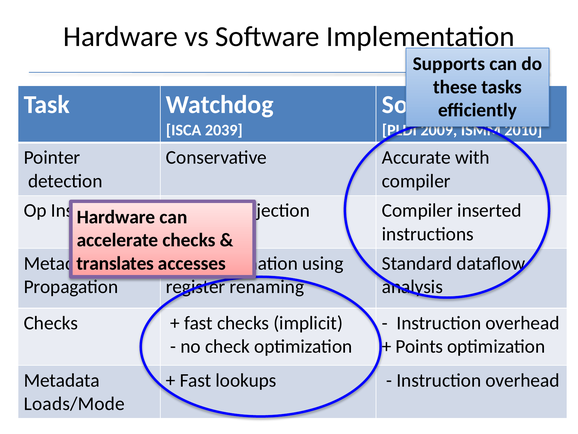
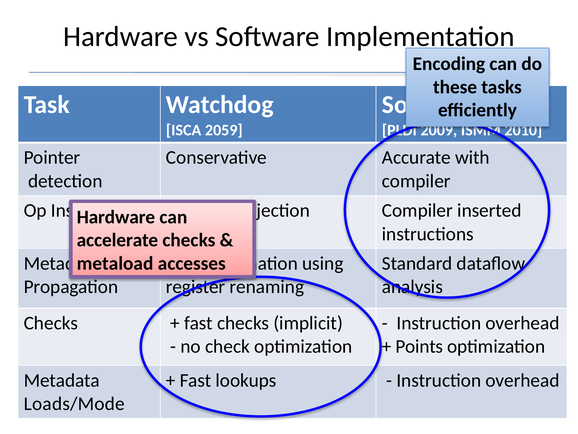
Supports: Supports -> Encoding (449, 64)
2039: 2039 -> 2059 (224, 130)
translates: translates -> metaload (115, 263)
